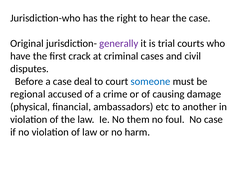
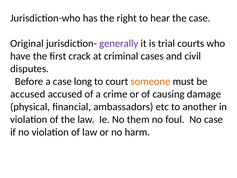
deal: deal -> long (83, 81)
someone colour: blue -> orange (150, 81)
regional: regional -> accused (28, 94)
